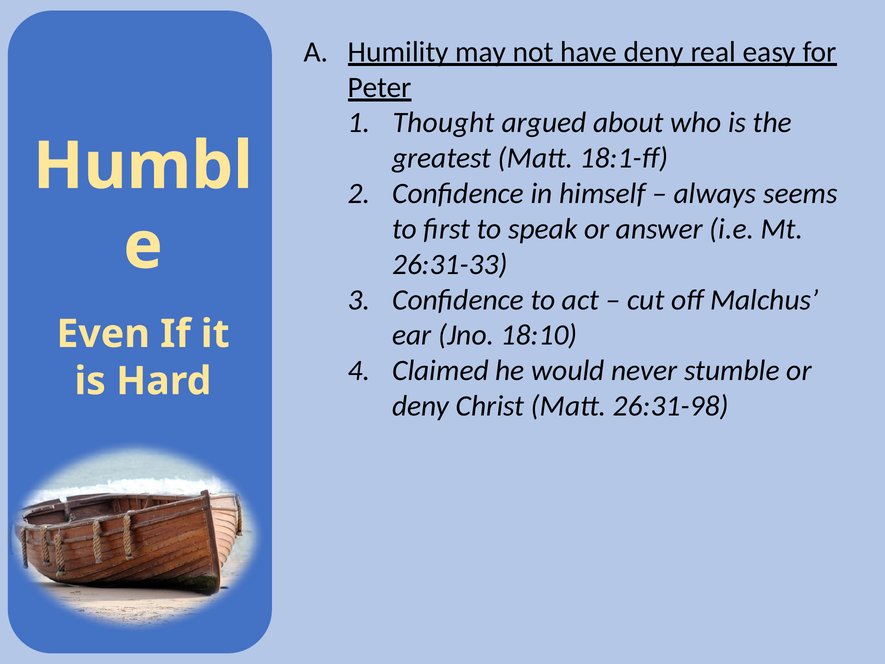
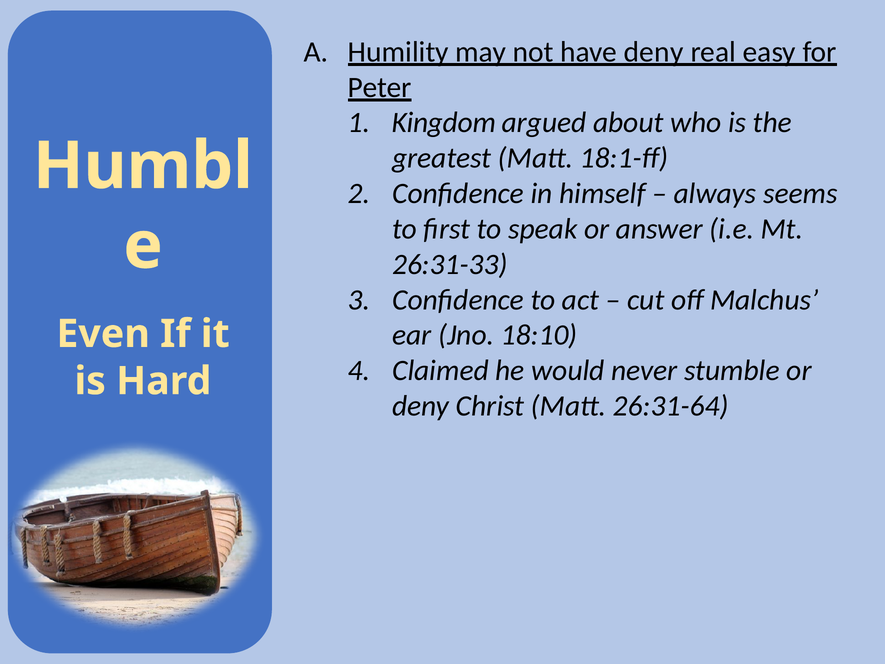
Thought: Thought -> Kingdom (444, 123)
26:31-98: 26:31-98 -> 26:31-64 (671, 406)
